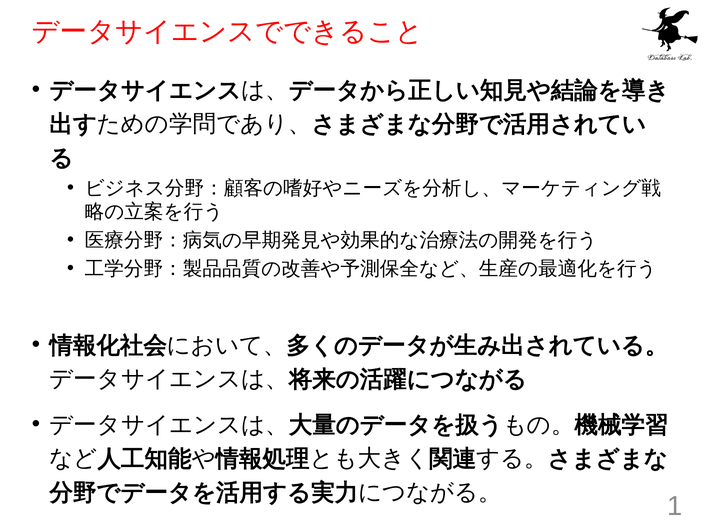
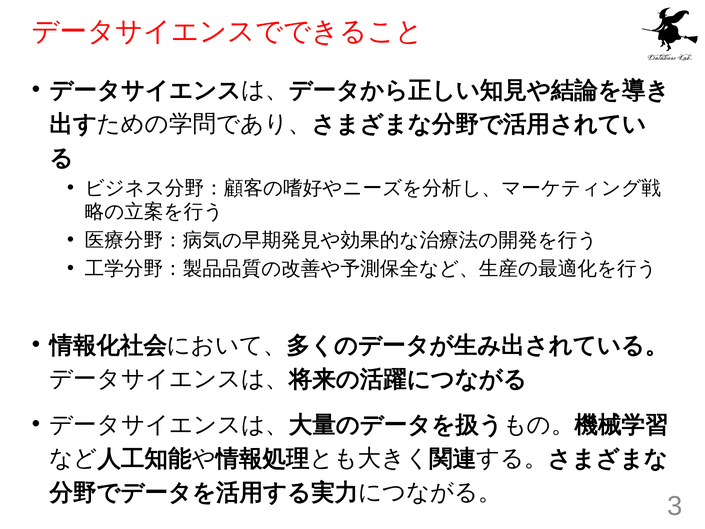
1: 1 -> 3 (675, 506)
